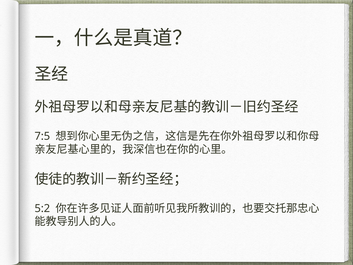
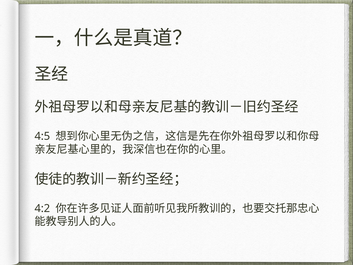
7:5: 7:5 -> 4:5 (42, 136)
5:2: 5:2 -> 4:2 (42, 208)
